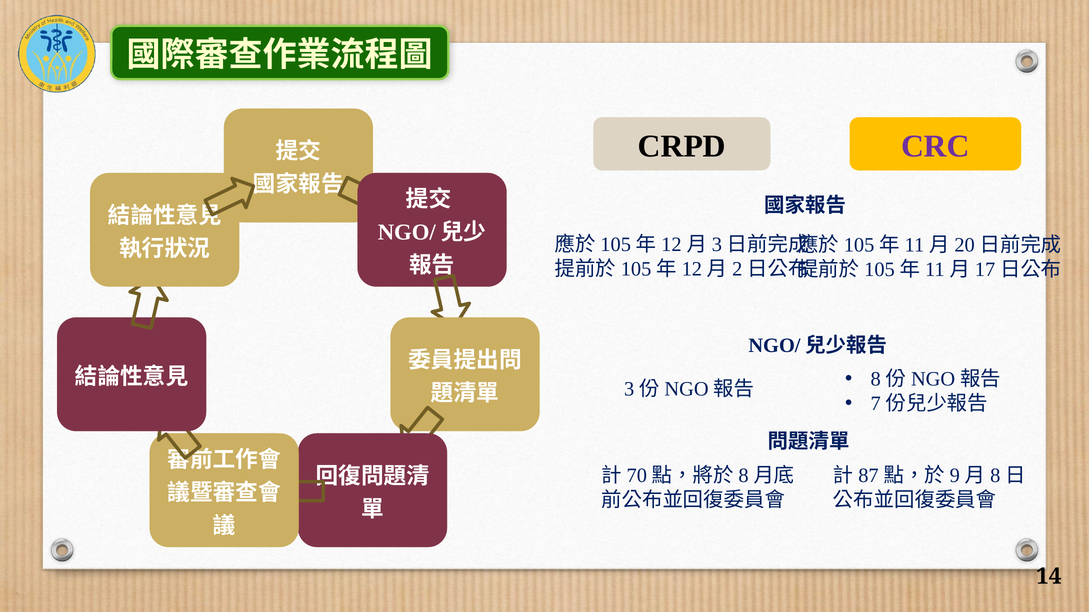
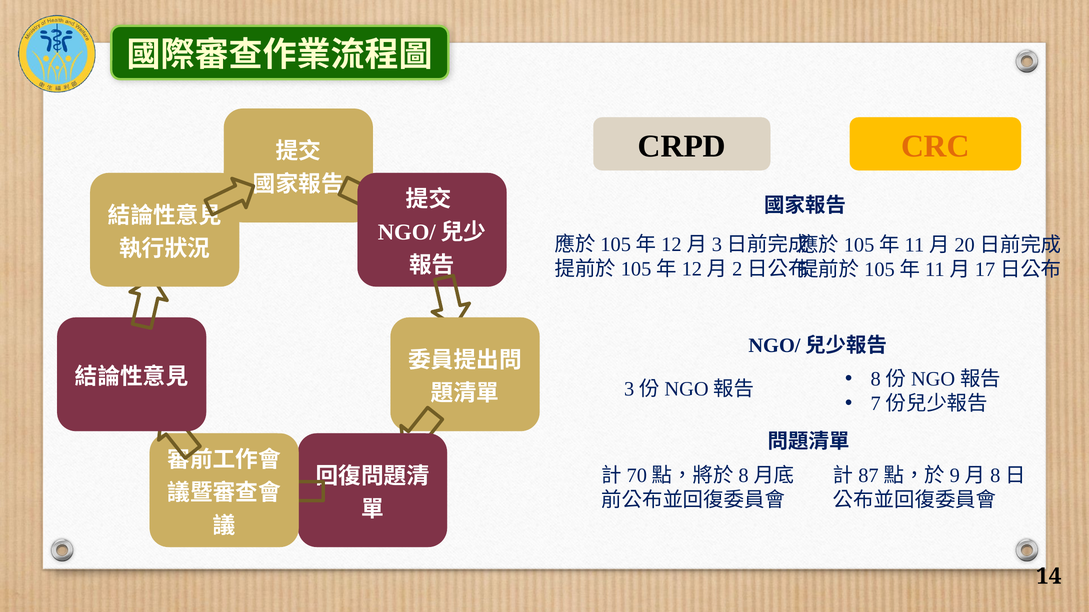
CRC colour: purple -> orange (935, 146)
